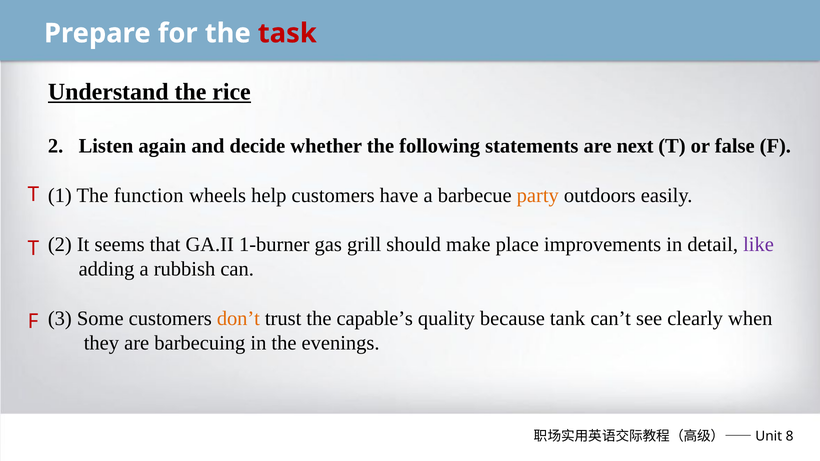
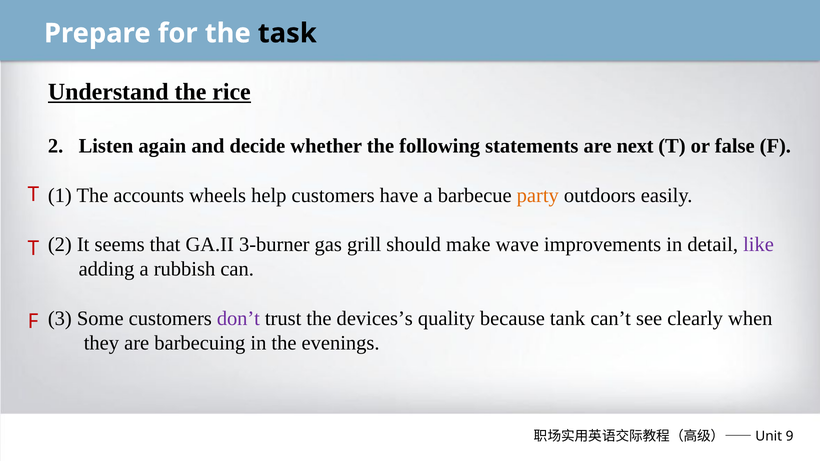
task colour: red -> black (287, 33)
function: function -> accounts (149, 195)
1-burner: 1-burner -> 3-burner (274, 245)
place: place -> wave (517, 245)
don’t colour: orange -> purple (238, 318)
capable’s: capable’s -> devices’s (375, 318)
8: 8 -> 9 (790, 437)
